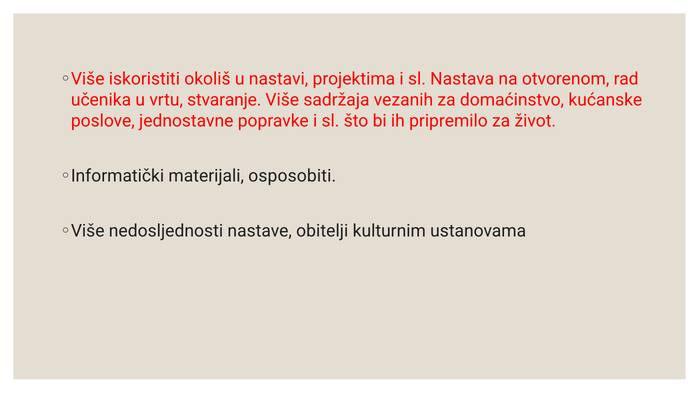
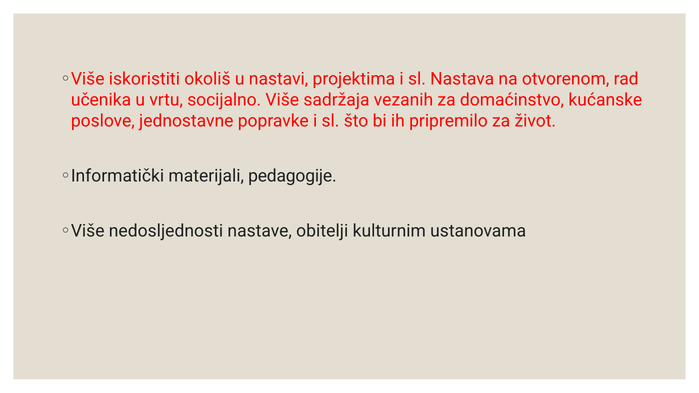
stvaranje: stvaranje -> socijalno (224, 100)
osposobiti: osposobiti -> pedagogije (292, 176)
